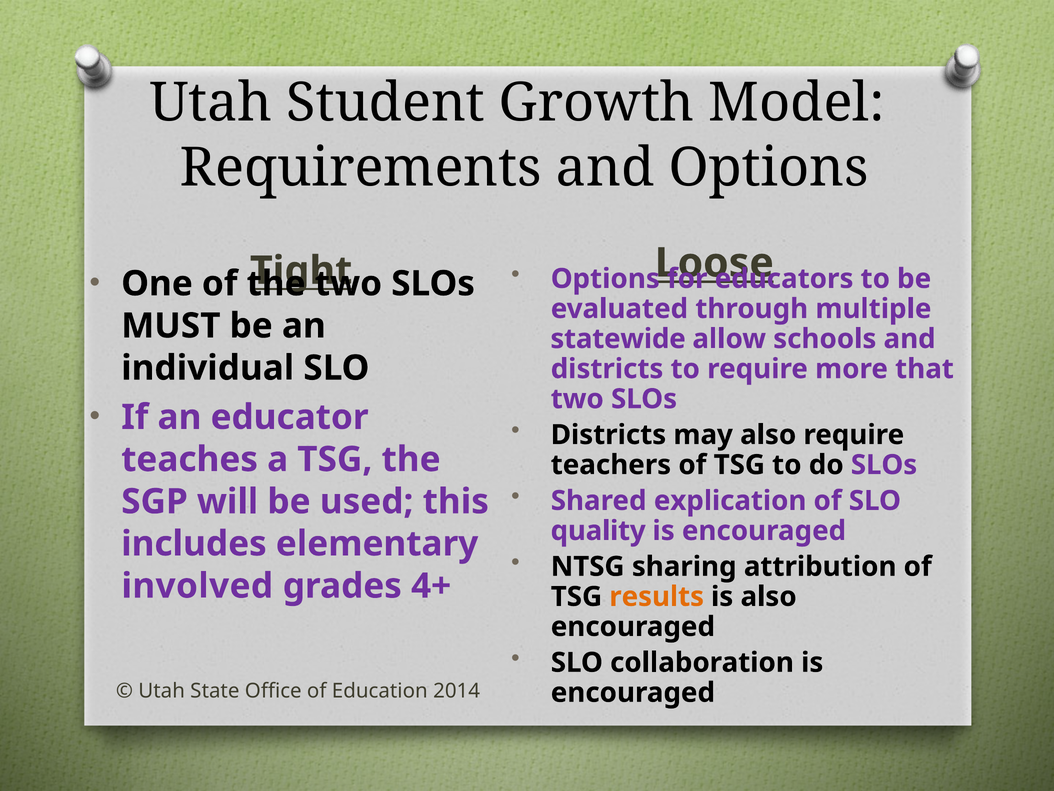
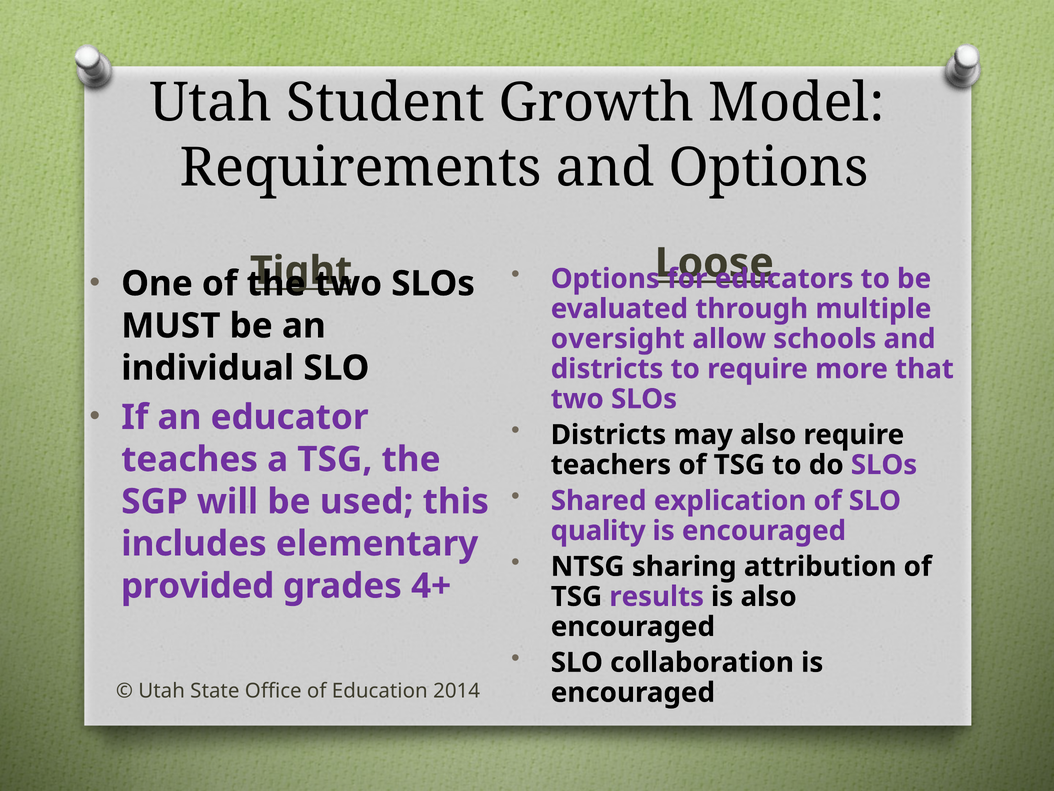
statewide: statewide -> oversight (618, 339)
involved: involved -> provided (198, 586)
results colour: orange -> purple (657, 596)
